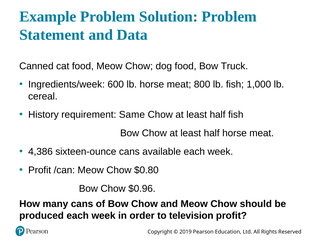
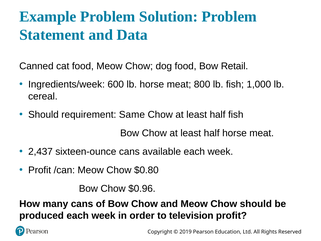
Truck: Truck -> Retail (234, 66)
History: History -> Should (43, 115)
4,386: 4,386 -> 2,437 (40, 152)
